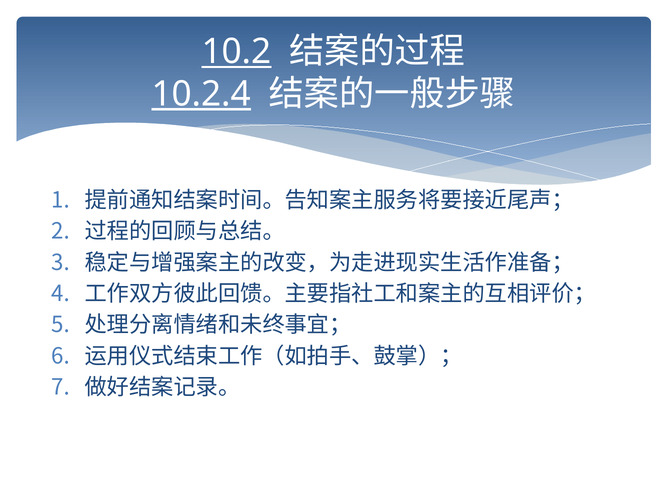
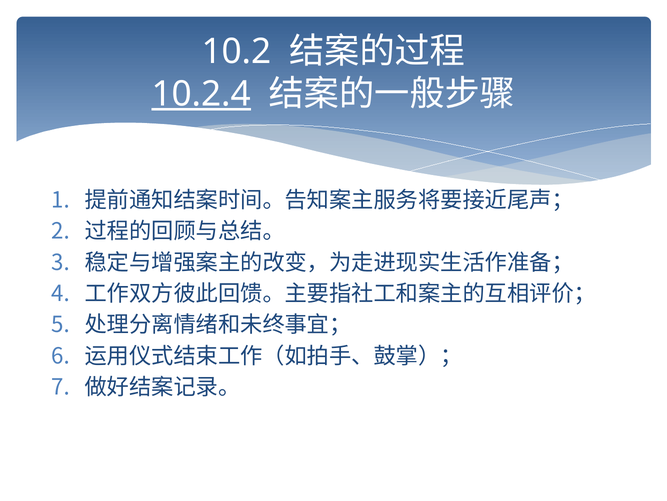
10.2 underline: present -> none (237, 52)
